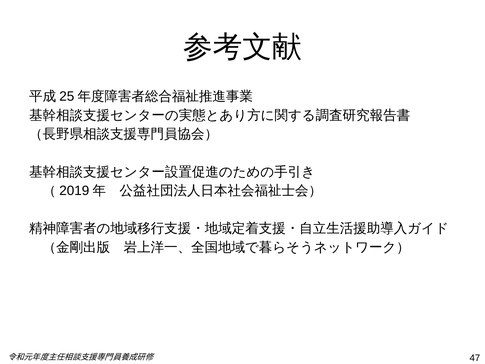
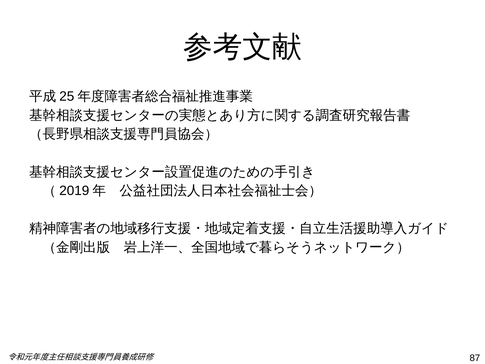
47: 47 -> 87 (475, 358)
